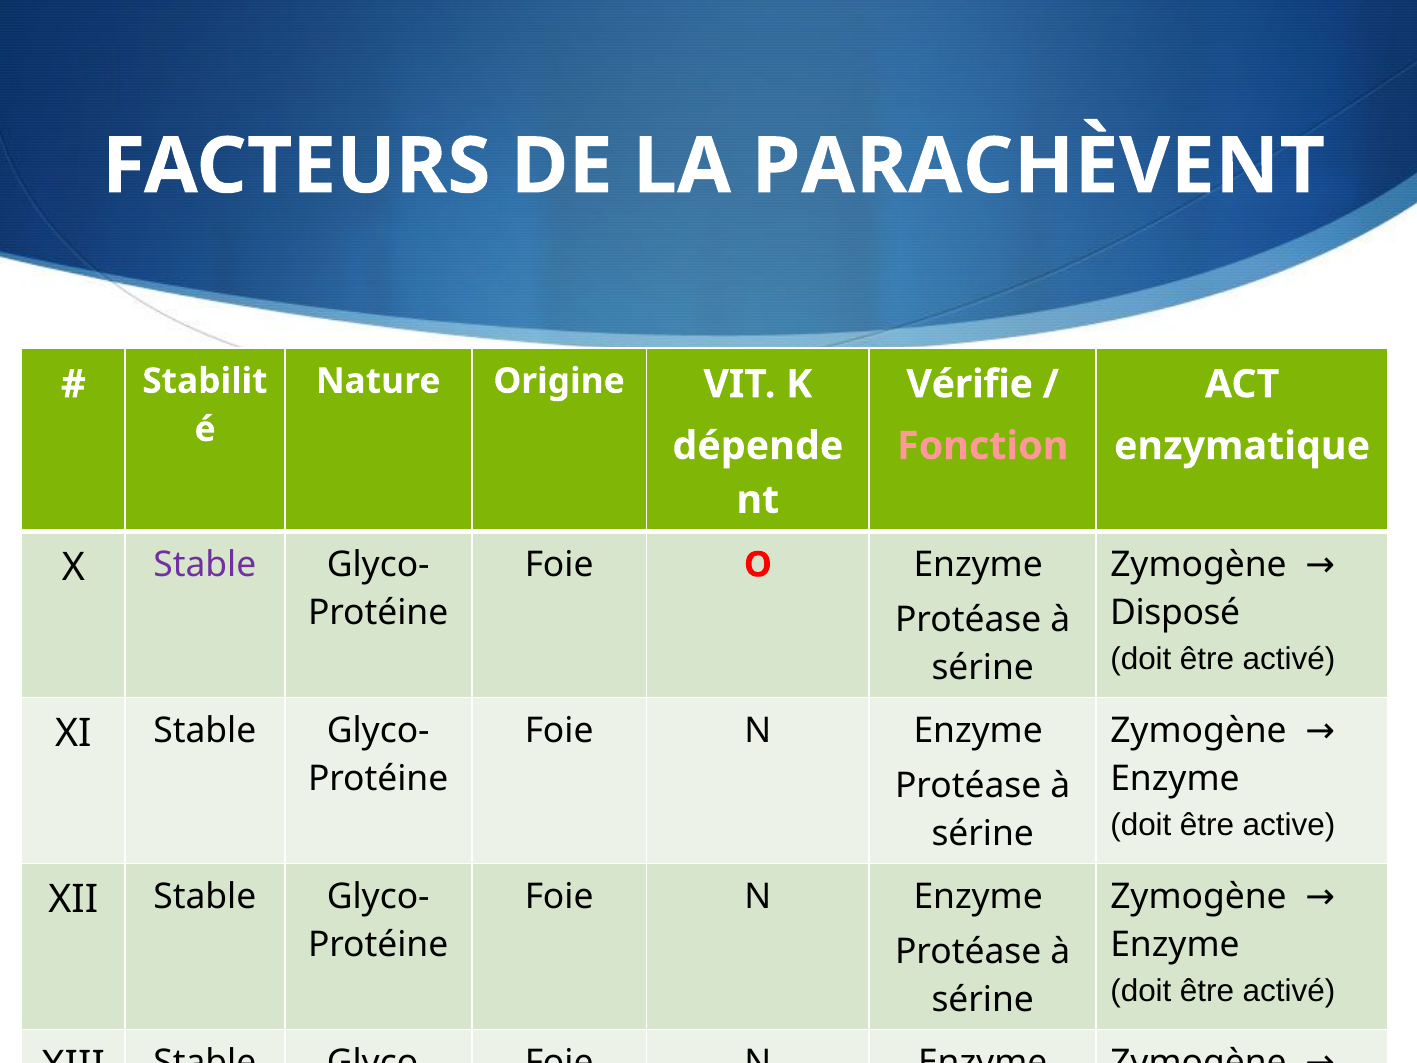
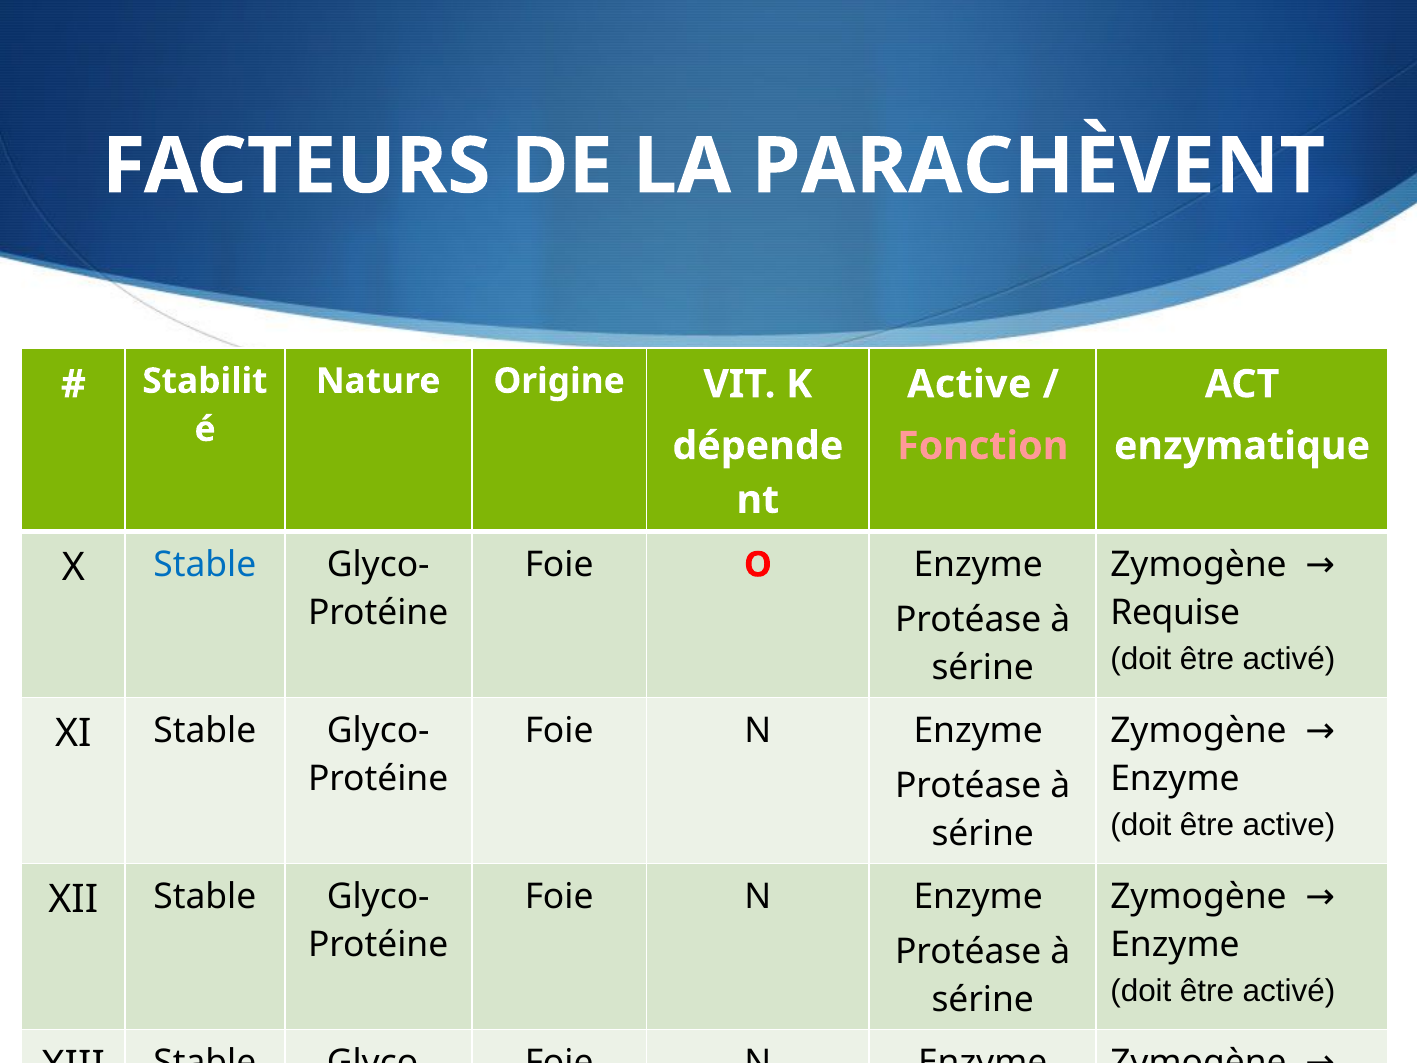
Vérifie: Vérifie -> Active (969, 384)
Stable colour: purple -> blue (205, 565)
Disposé: Disposé -> Requise (1175, 613)
